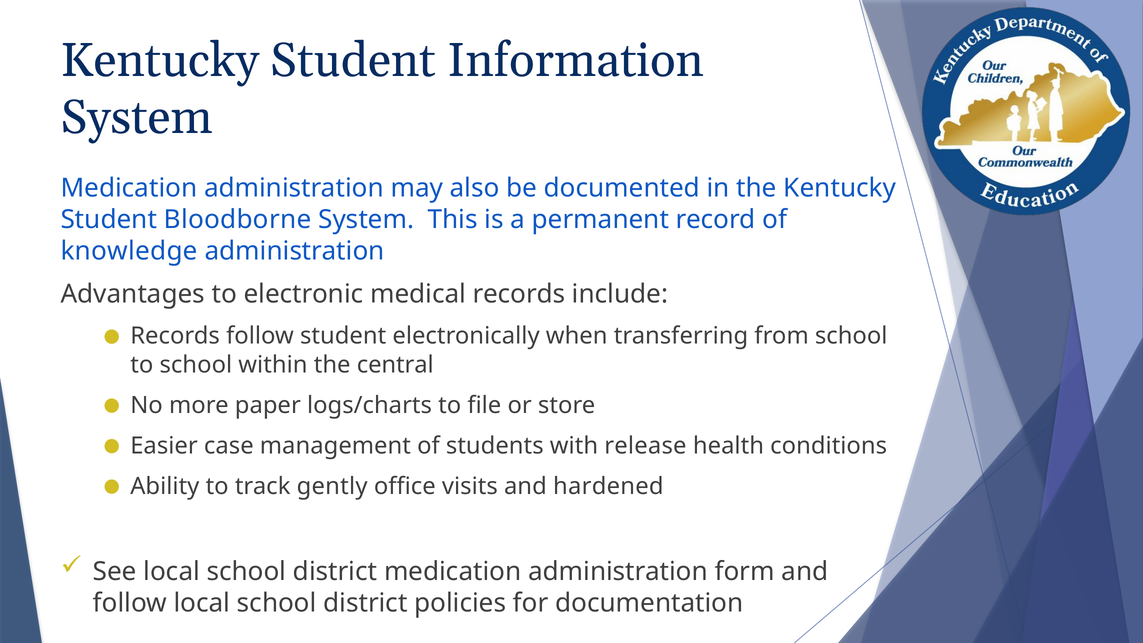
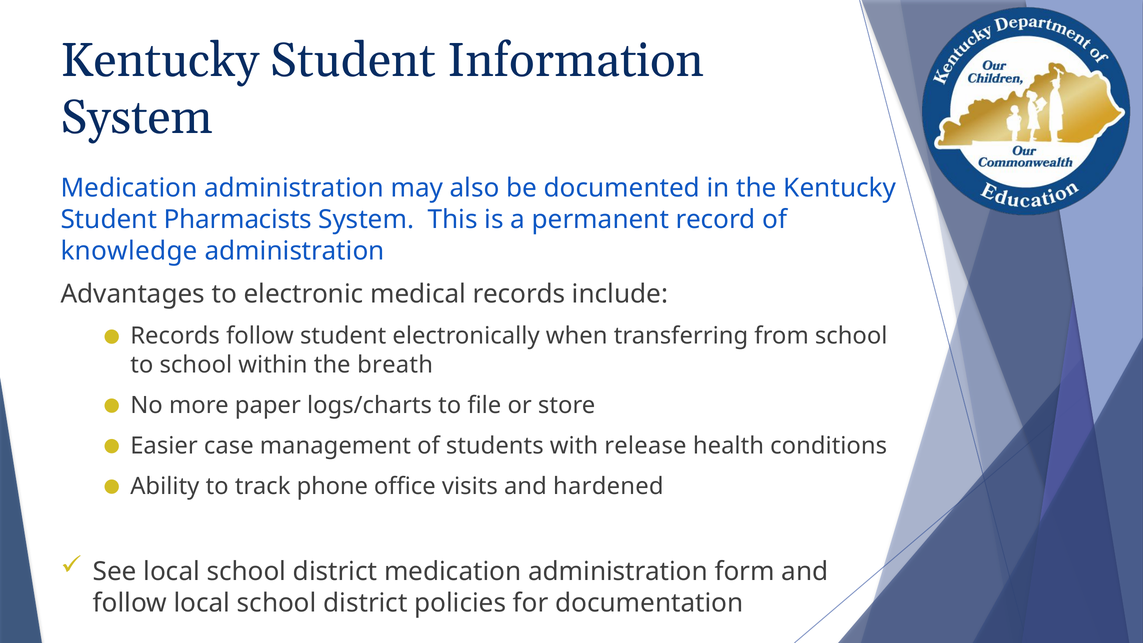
Bloodborne: Bloodborne -> Pharmacists (238, 220)
central: central -> breath (395, 365)
gently: gently -> phone (332, 486)
